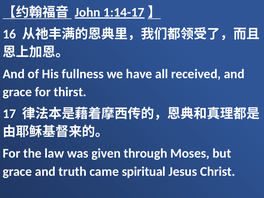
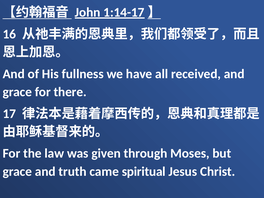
thirst: thirst -> there (70, 92)
